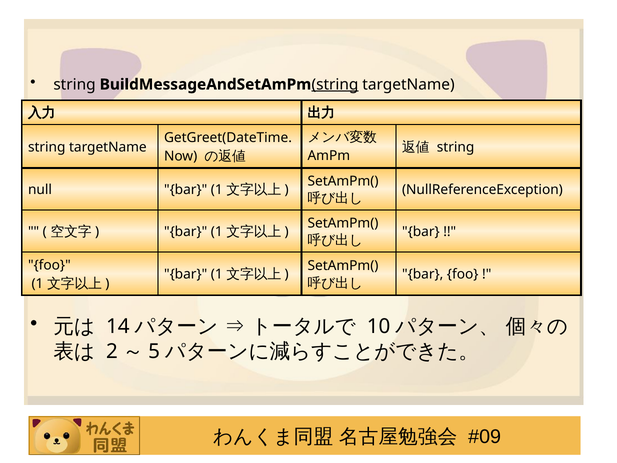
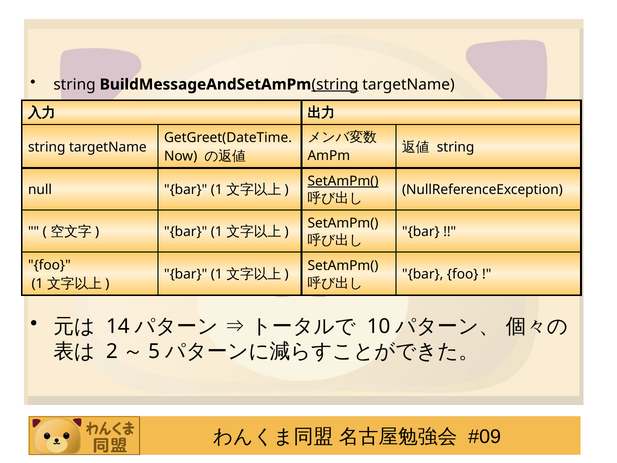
SetAmPm( underline: none -> present (343, 181)
